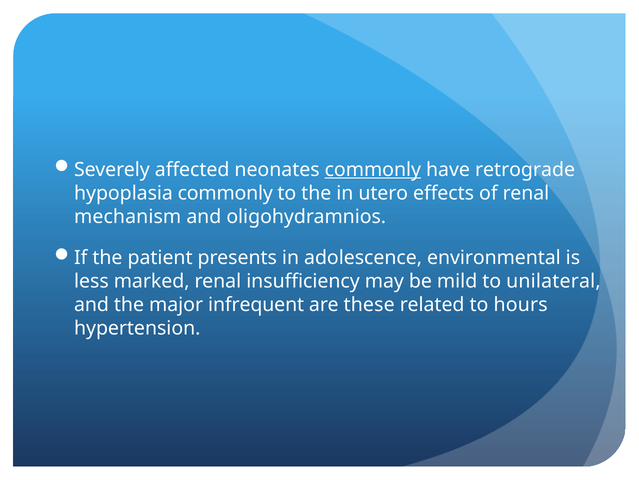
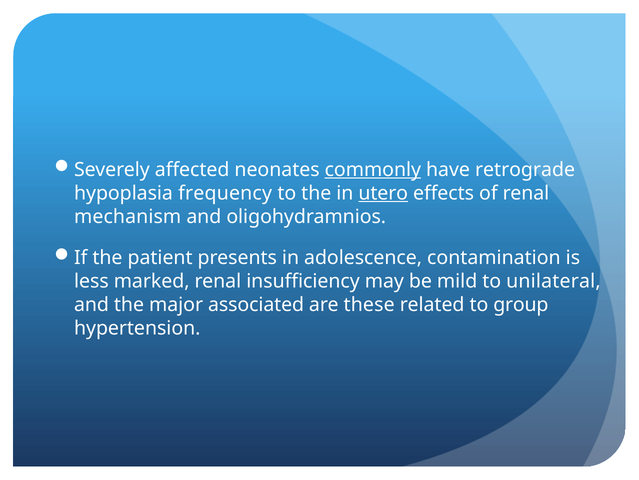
hypoplasia commonly: commonly -> frequency (225, 193)
utero underline: none -> present (383, 193)
environmental: environmental -> contamination (494, 257)
infrequent: infrequent -> associated (256, 304)
hours: hours -> group (521, 304)
